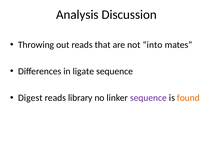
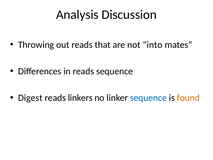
in ligate: ligate -> reads (83, 71)
library: library -> linkers (80, 98)
sequence colour: purple -> blue (148, 98)
